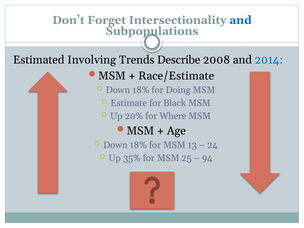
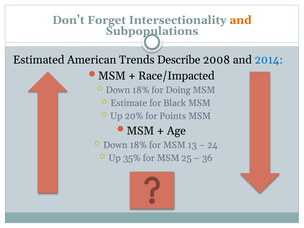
and colour: blue -> orange (241, 20)
Involving: Involving -> American (92, 60)
Race/Estimate: Race/Estimate -> Race/Impacted (176, 76)
Where: Where -> Points (173, 116)
94: 94 -> 36 (207, 158)
